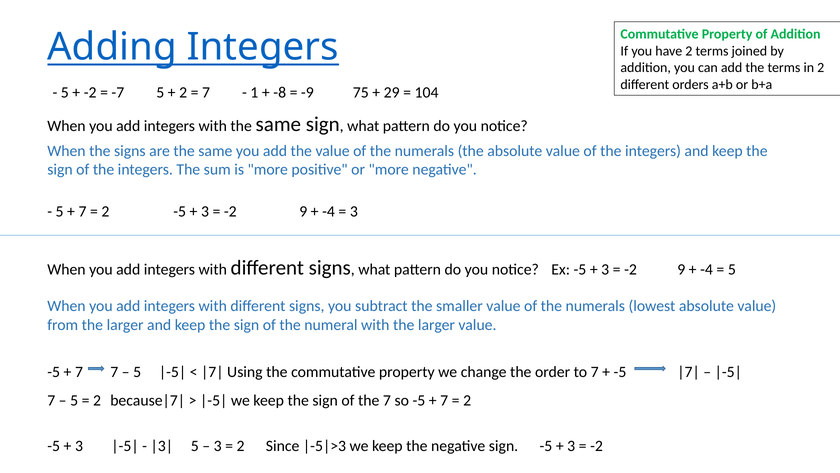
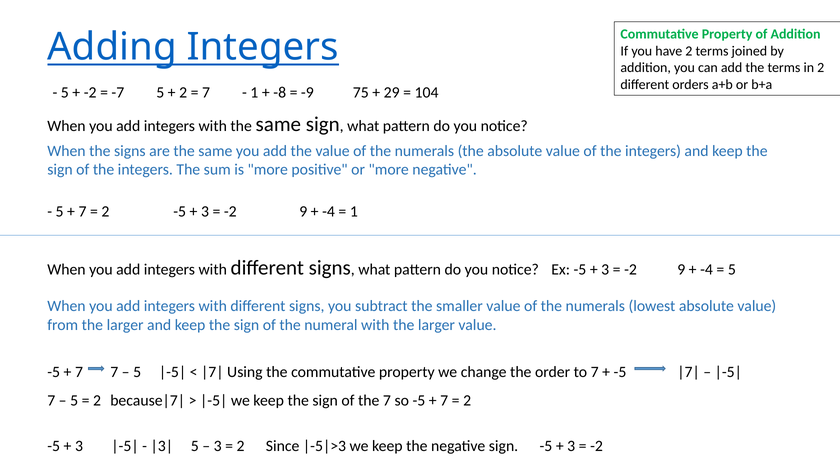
3: 3 -> 1 (354, 211)
